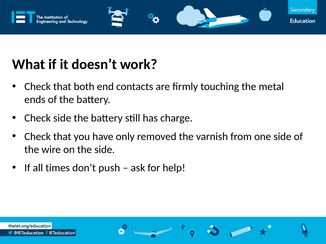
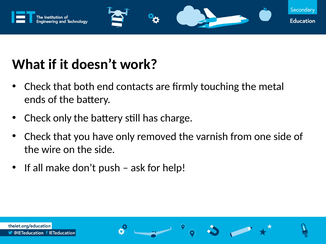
Check side: side -> only (62, 118)
times: times -> make (58, 168)
